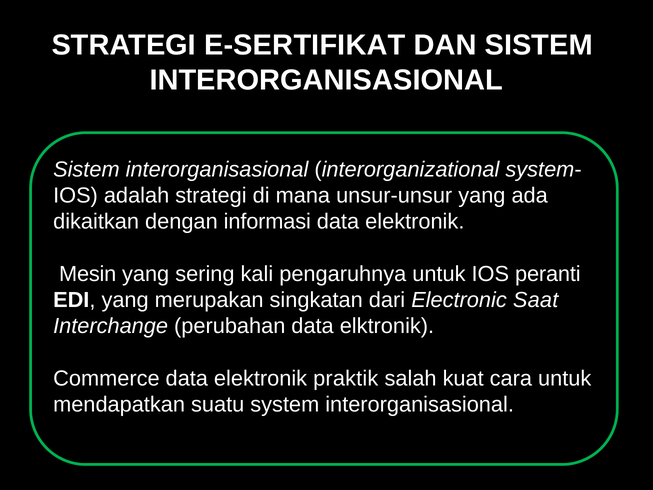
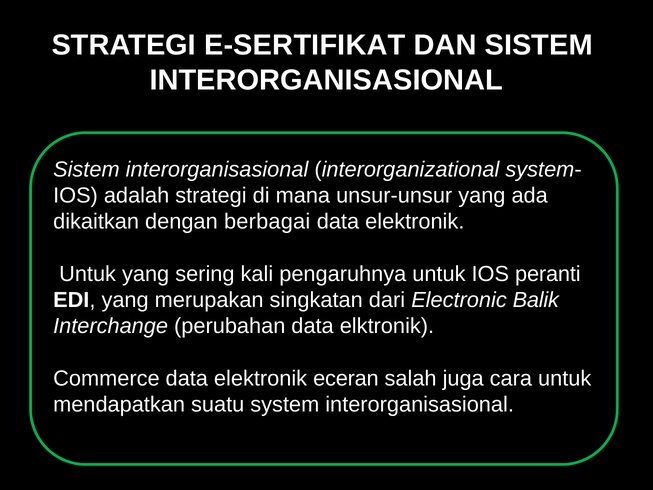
informasi: informasi -> berbagai (267, 222)
Mesin: Mesin -> Untuk (88, 274)
Saat: Saat -> Balik (536, 300)
praktik: praktik -> eceran (346, 378)
kuat: kuat -> juga (463, 378)
